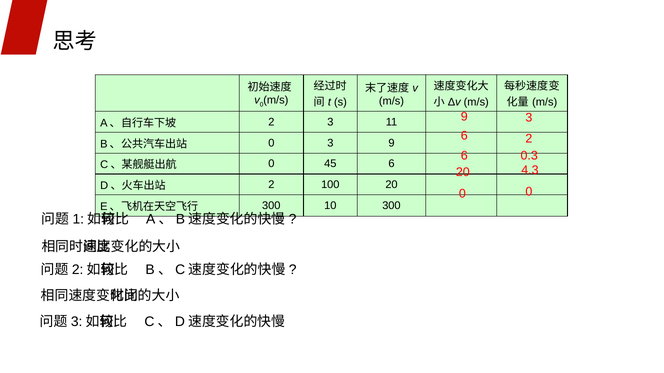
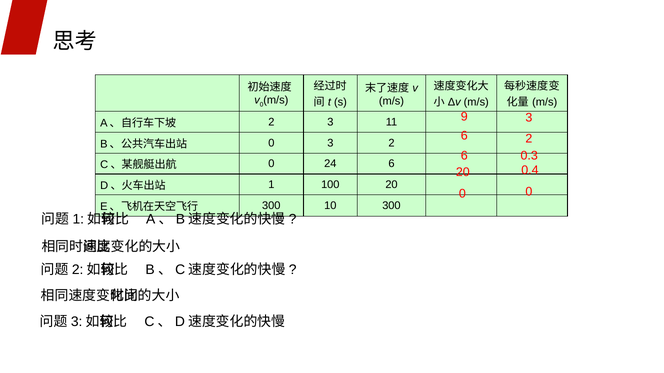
9: 9 -> 2 (392, 143)
45: 45 -> 24 (330, 164)
4.3: 4.3 -> 0.4 (530, 170)
2: 2 -> 1 (271, 185)
